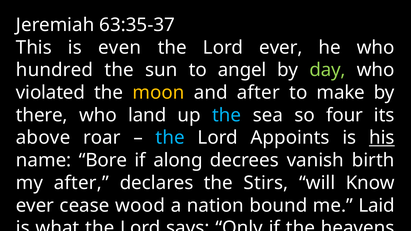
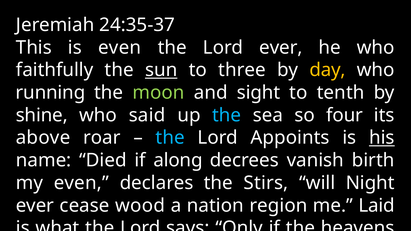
63:35-37: 63:35-37 -> 24:35-37 (137, 25)
hundred: hundred -> faithfully (55, 70)
sun underline: none -> present (161, 70)
angel: angel -> three (242, 70)
day colour: light green -> yellow (328, 70)
violated: violated -> running (50, 93)
moon colour: yellow -> light green (158, 93)
and after: after -> sight (259, 93)
make: make -> tenth (341, 93)
there: there -> shine (42, 115)
land: land -> said (147, 115)
Bore: Bore -> Died (103, 160)
my after: after -> even (81, 183)
Know: Know -> Night (370, 183)
bound: bound -> region (278, 206)
